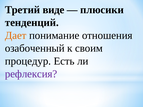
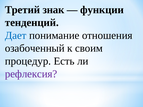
виде: виде -> знак (53, 10)
плюсики: плюсики -> функции (102, 10)
Дает colour: orange -> blue (16, 35)
